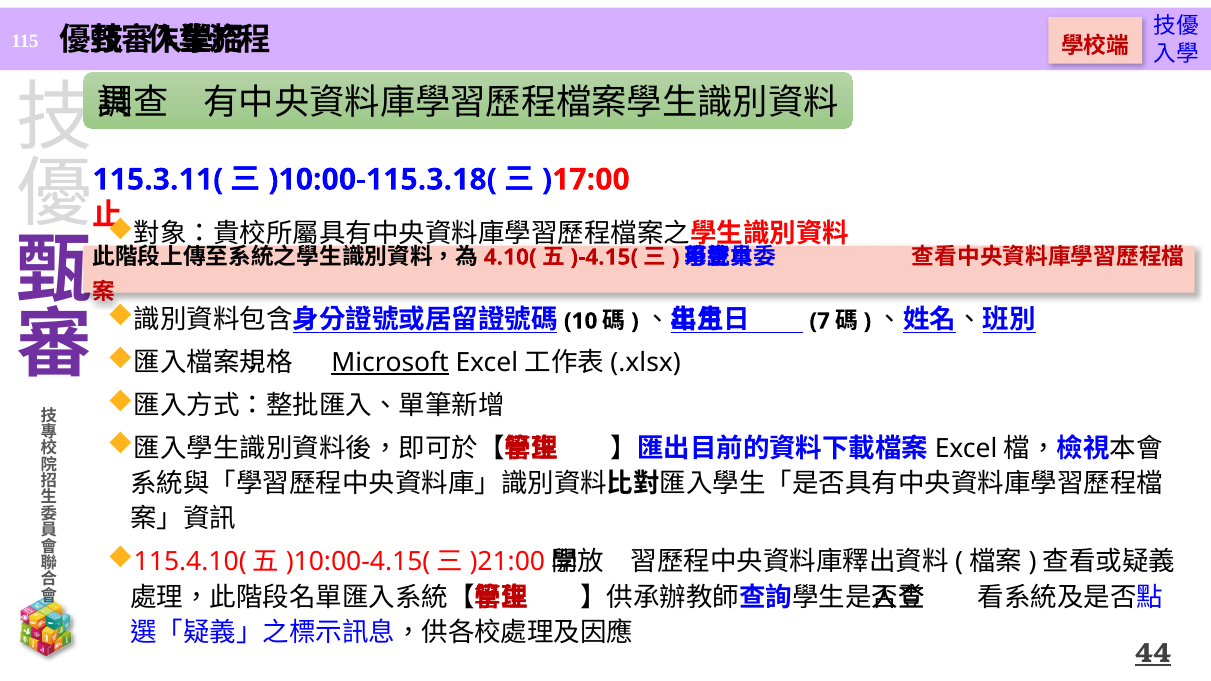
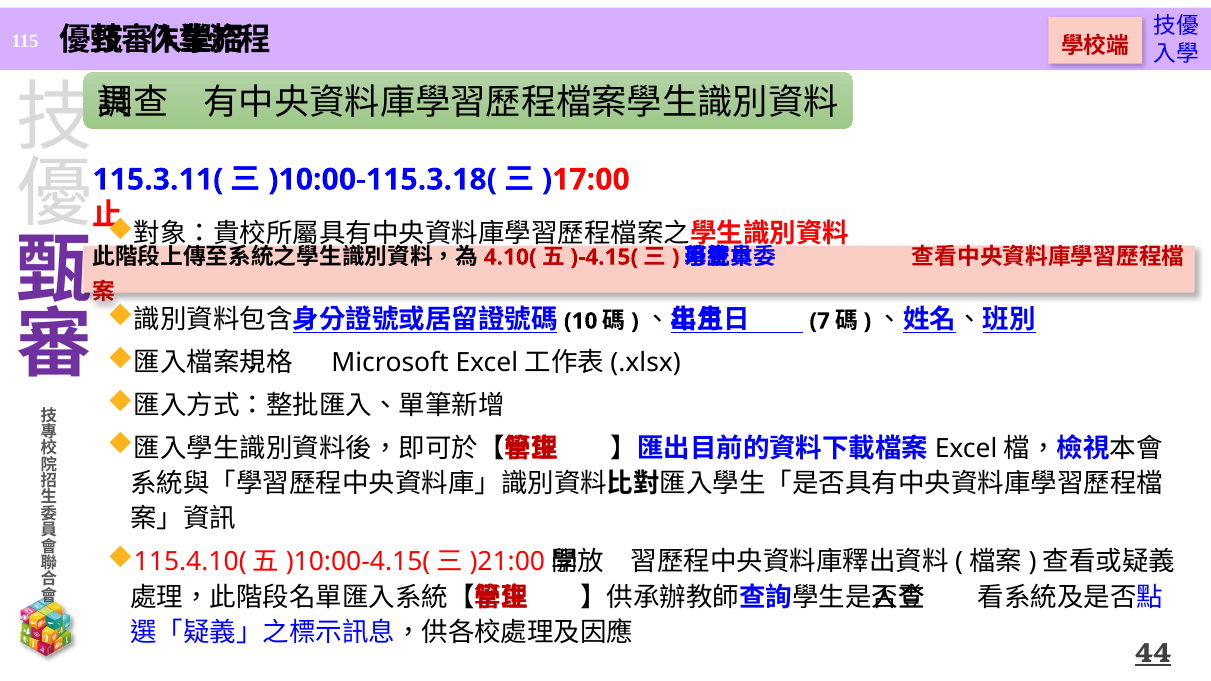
Microsoft underline: present -> none (390, 363)
